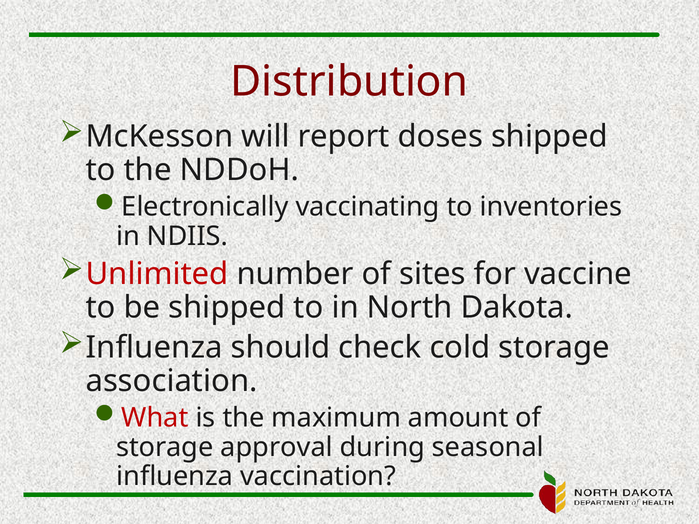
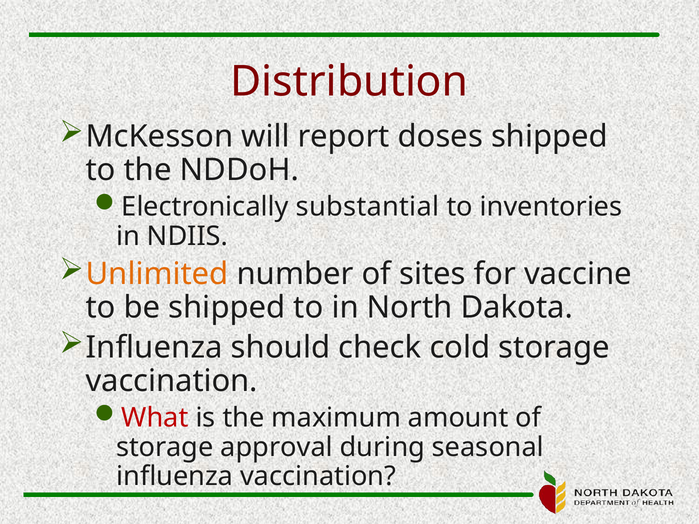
vaccinating: vaccinating -> substantial (367, 207)
Unlimited colour: red -> orange (157, 274)
association: association -> vaccination (172, 381)
